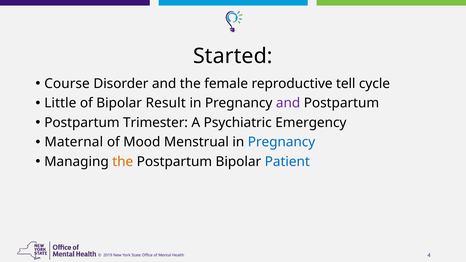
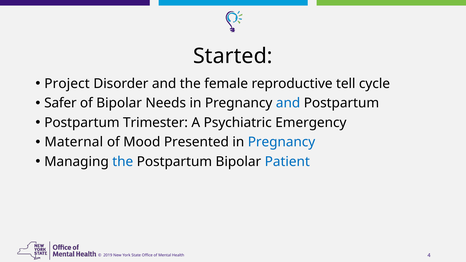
Course: Course -> Project (67, 84)
Little: Little -> Safer (60, 103)
Result: Result -> Needs (166, 103)
and colour: purple -> blue (288, 103)
Menstrual: Menstrual -> Presented (196, 142)
the colour: orange -> blue (123, 162)
